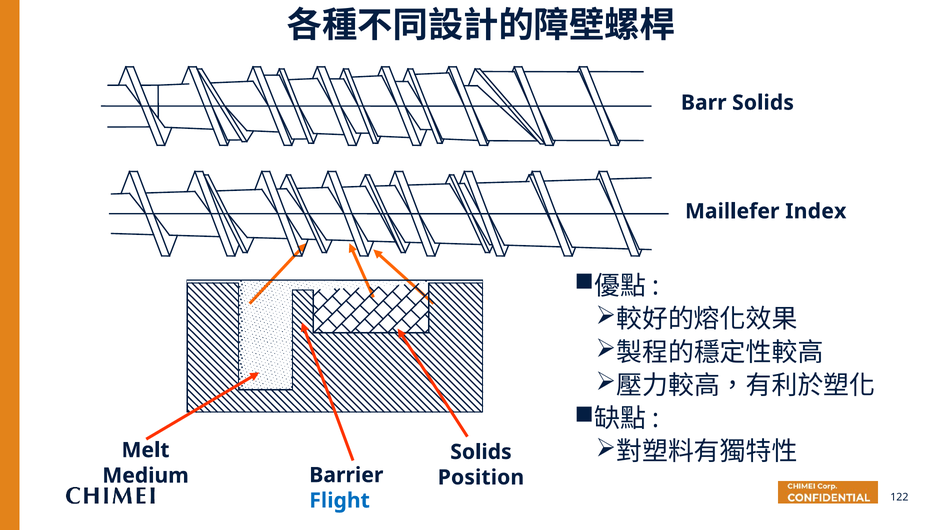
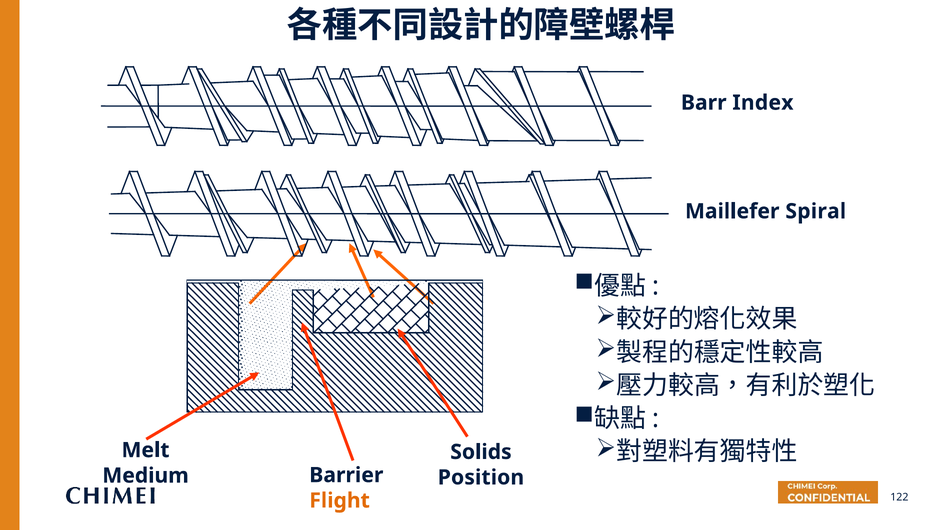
Barr Solids: Solids -> Index (763, 103)
Index: Index -> Spiral (816, 211)
Flight colour: blue -> orange (340, 500)
